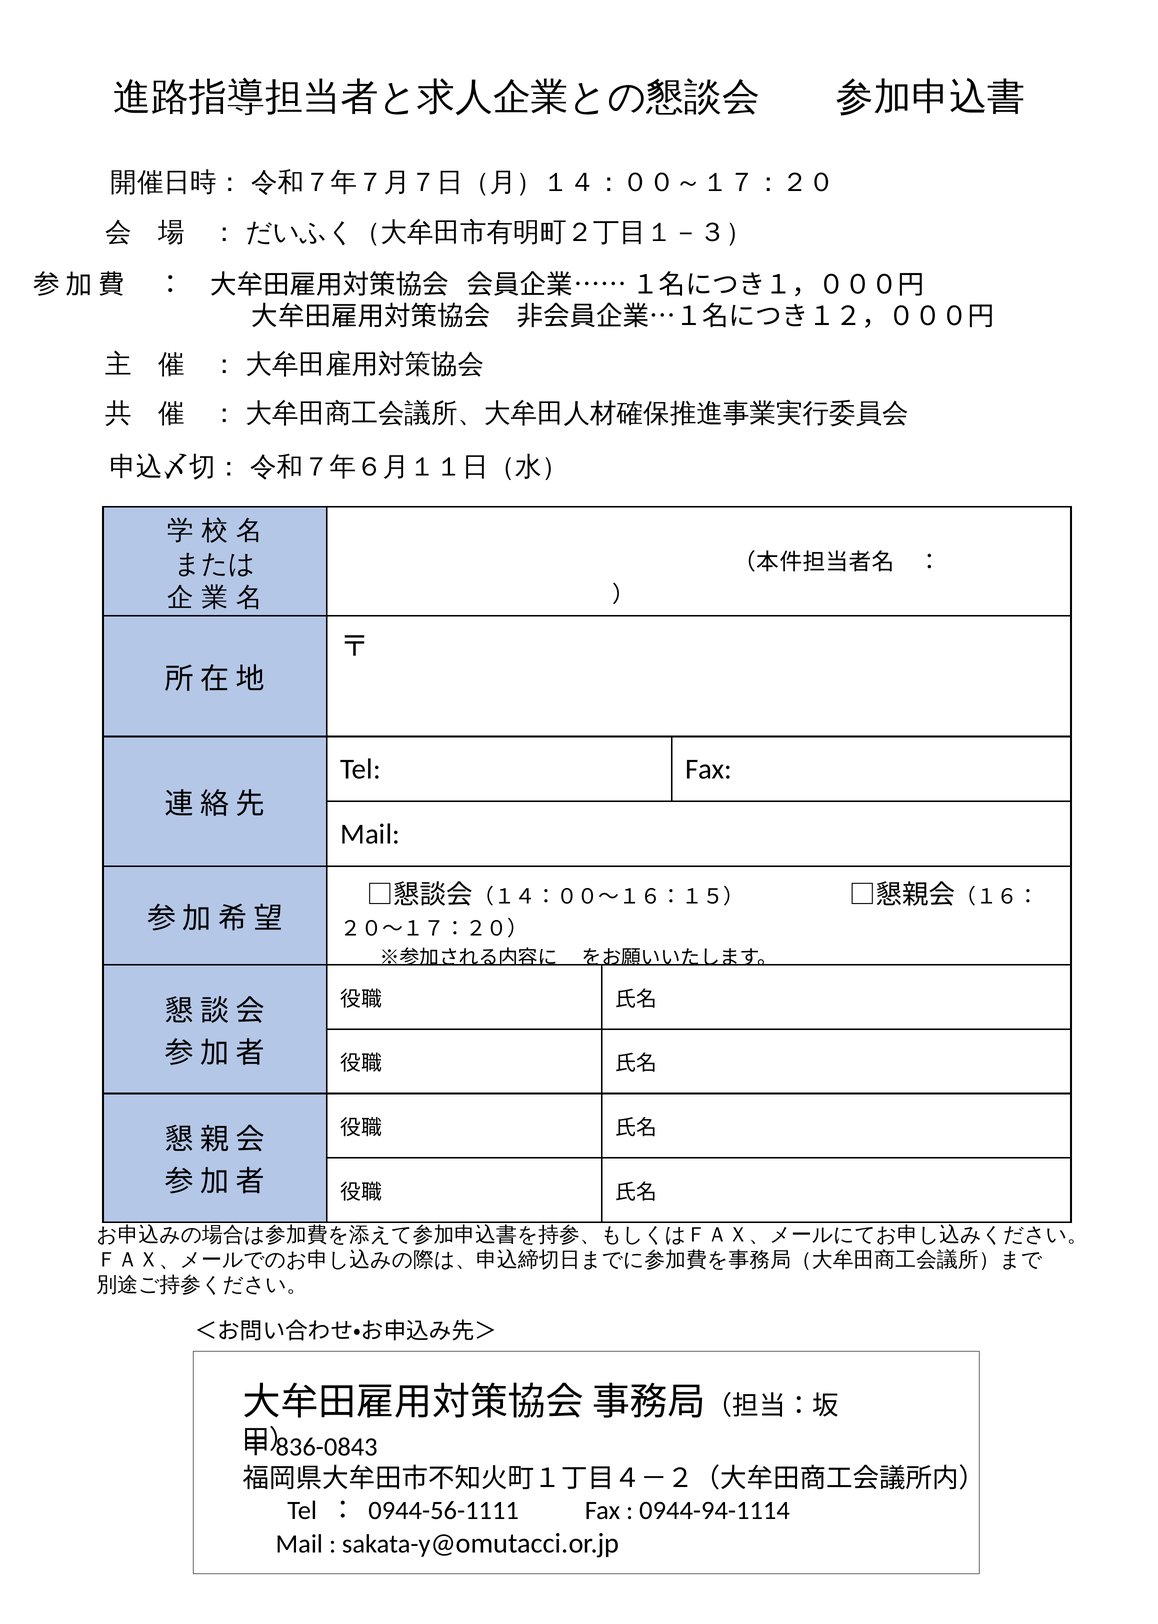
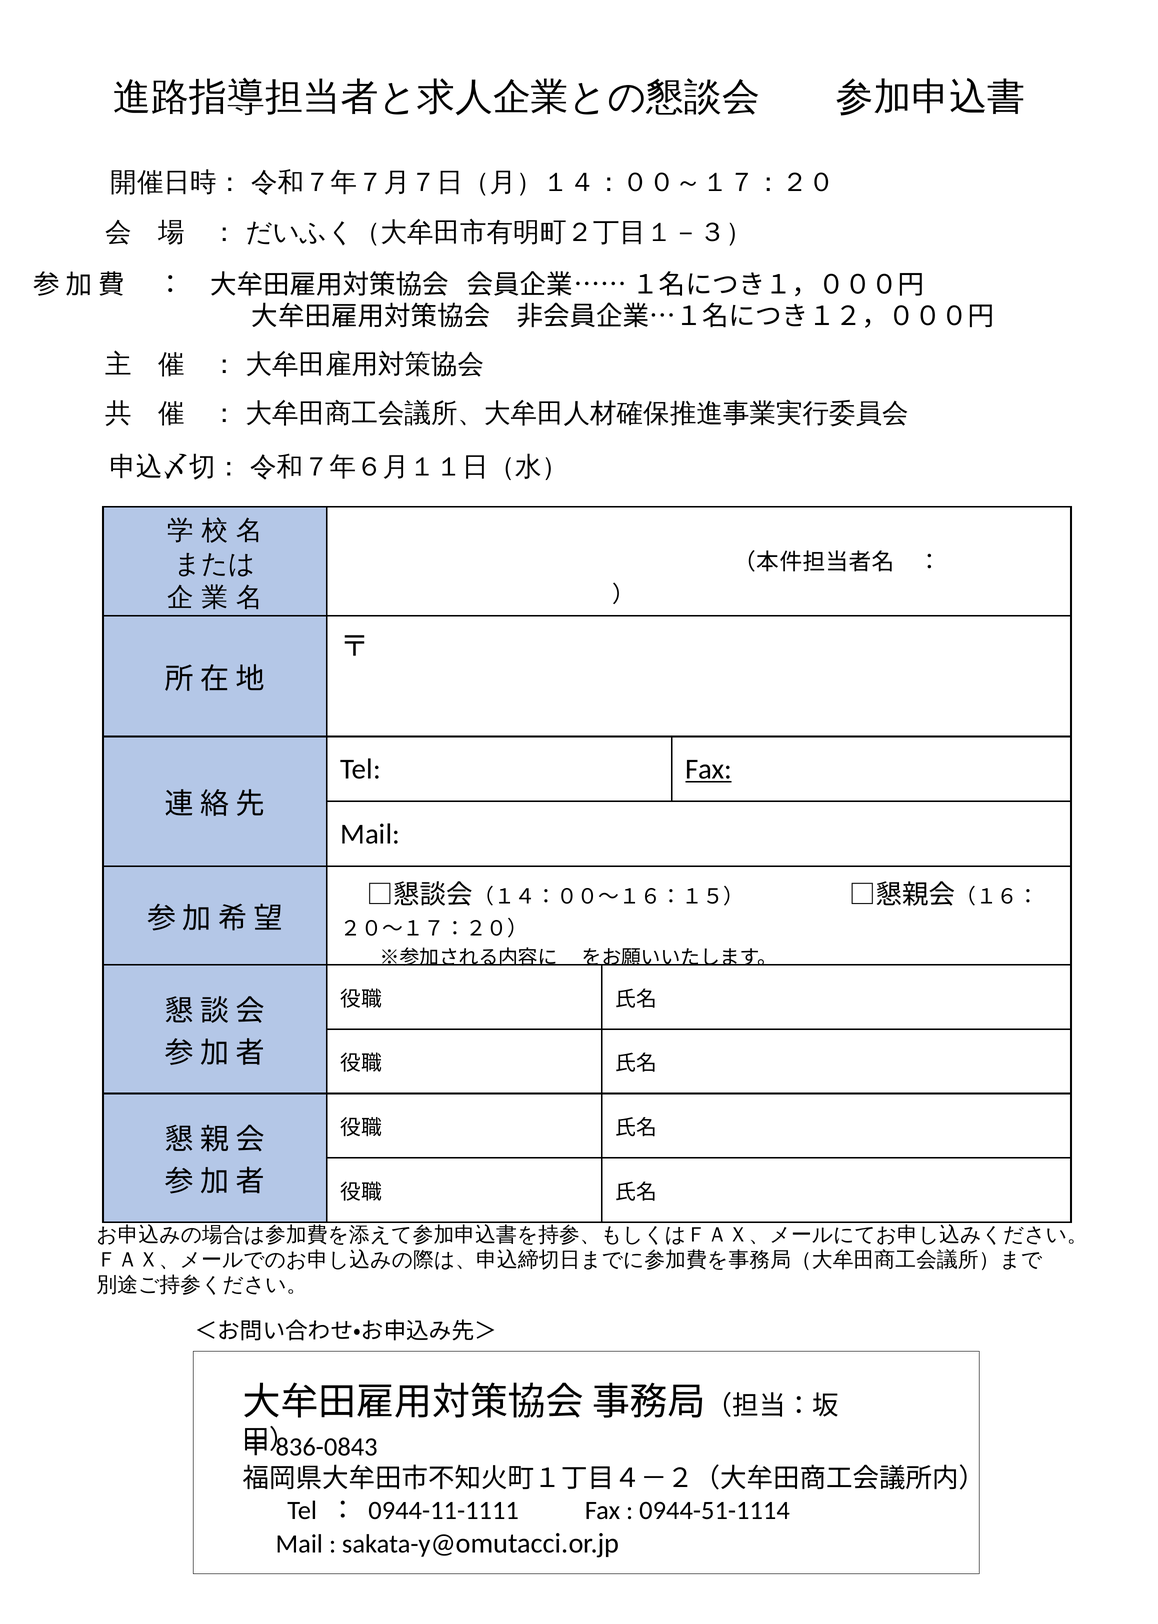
Fax underline: none -> present (709, 770)
0944-56-1111: 0944-56-1111 -> 0944-11-1111 (444, 1511)
0944-94-1114: 0944-94-1114 -> 0944-51-1114 (715, 1511)
